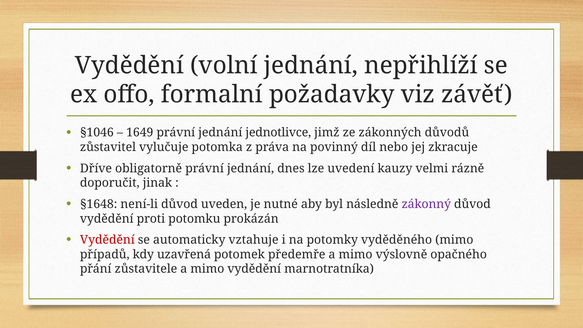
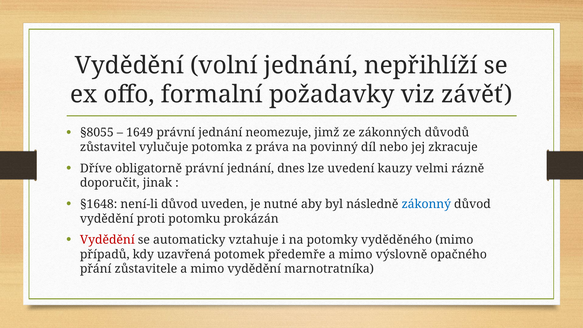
§1046: §1046 -> §8055 (97, 133)
jednotlivce: jednotlivce -> neomezuje (278, 133)
zákonný colour: purple -> blue (426, 204)
